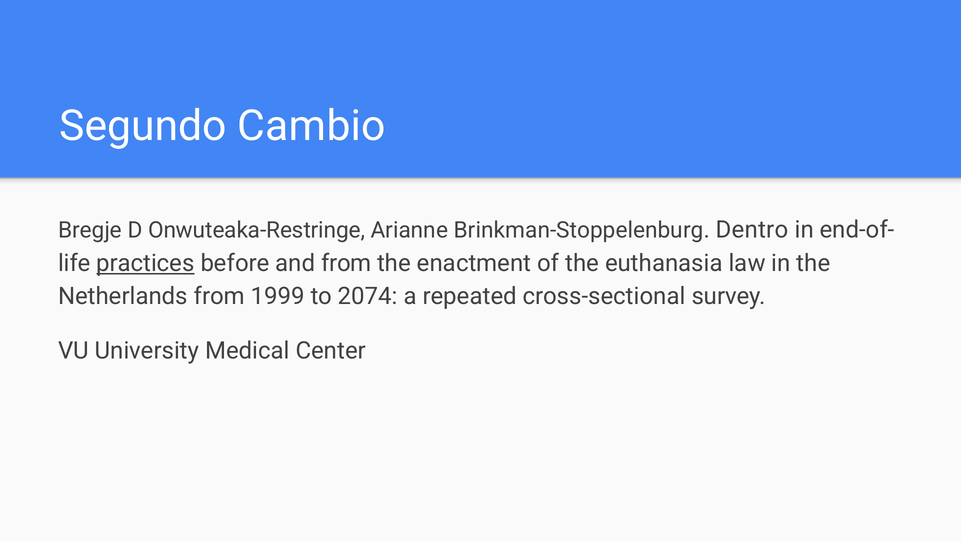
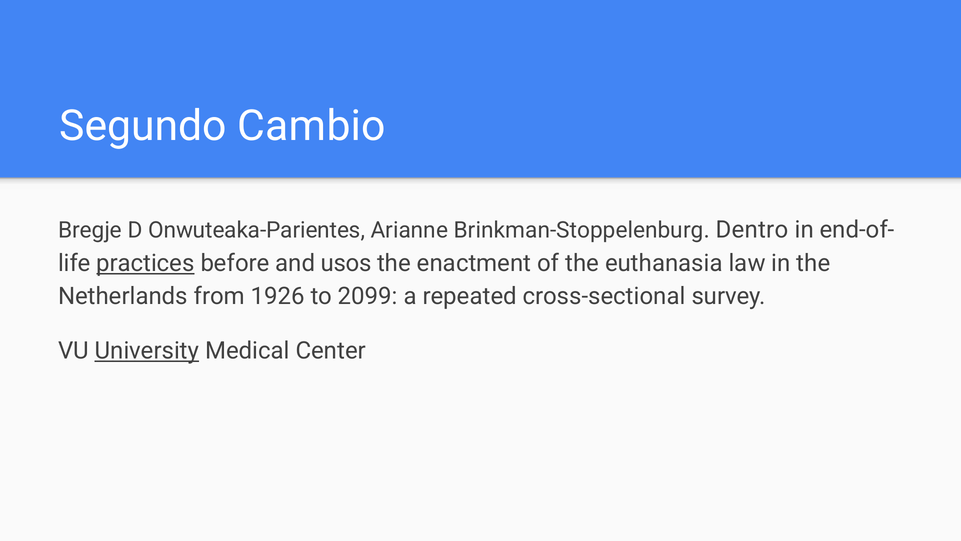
Onwuteaka-Restringe: Onwuteaka-Restringe -> Onwuteaka-Parientes (257, 230)
and from: from -> usos (346, 263)
1999: 1999 -> 1926 (278, 296)
2074: 2074 -> 2099 (368, 296)
University underline: none -> present (147, 351)
